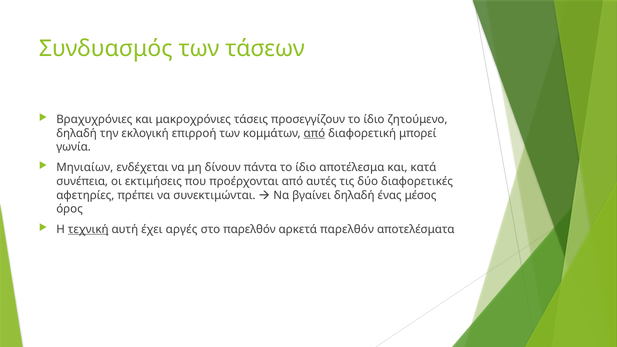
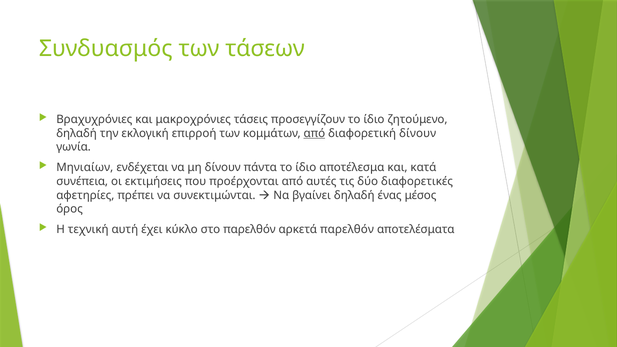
διαφορετική μπορεί: μπορεί -> δίνουν (418, 133)
τεχνική underline: present -> none (88, 230)
αργές: αργές -> κύκλο (182, 230)
